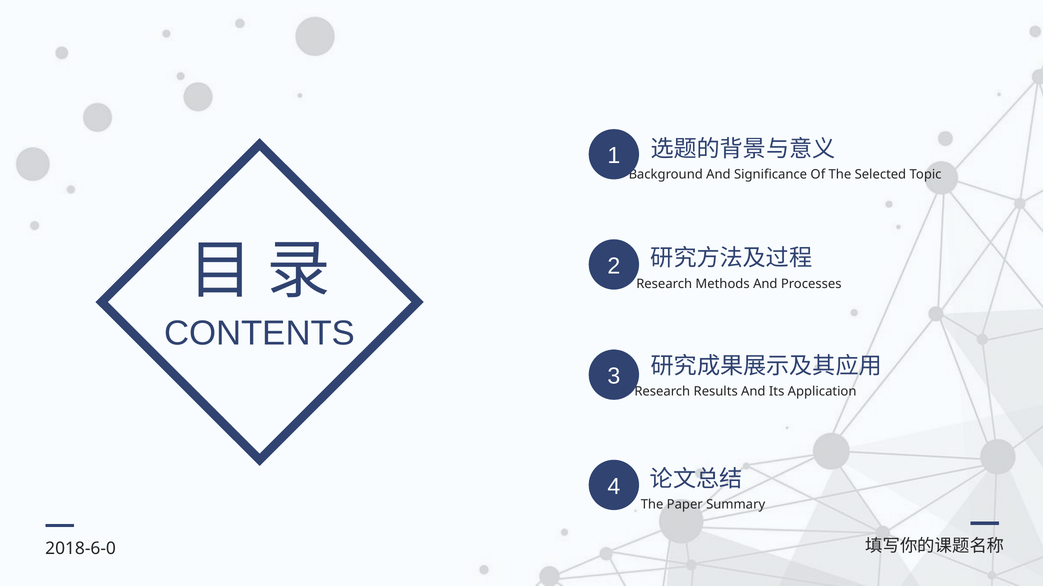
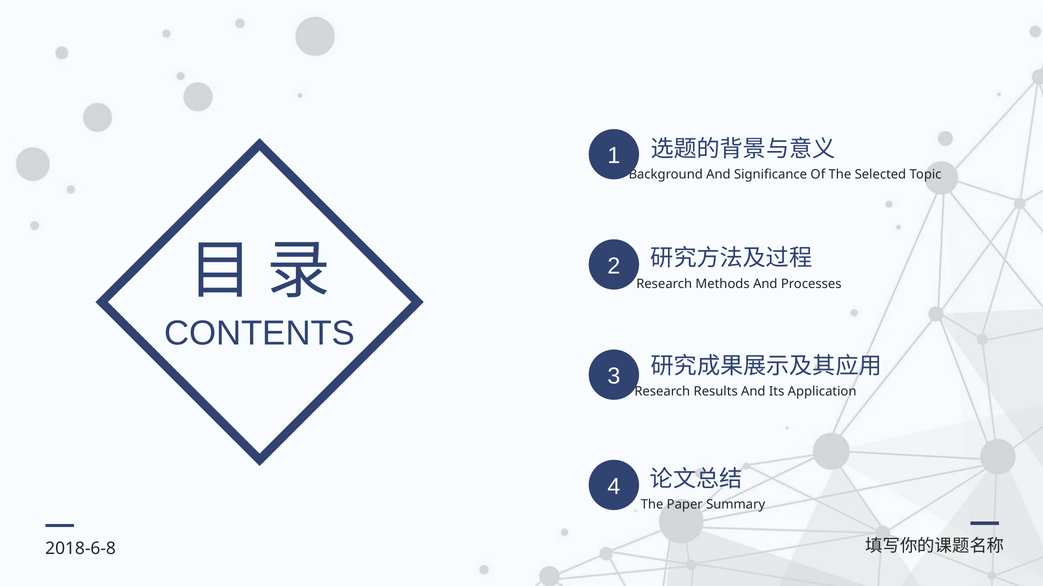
2018-6-0: 2018-6-0 -> 2018-6-8 (81, 549)
